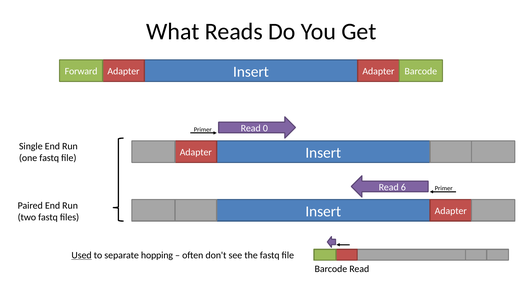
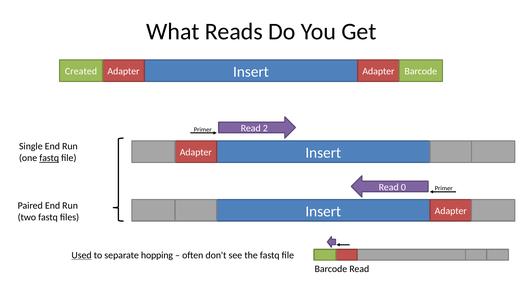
Forward: Forward -> Created (81, 71)
0: 0 -> 2 (265, 128)
fastq underline: none -> present (49, 158)
6: 6 -> 0 (403, 187)
